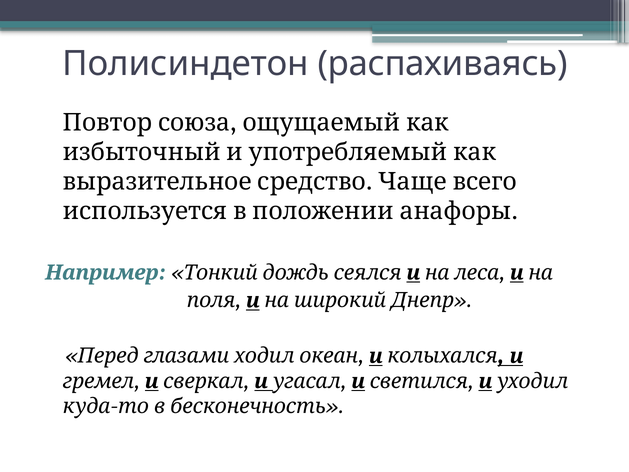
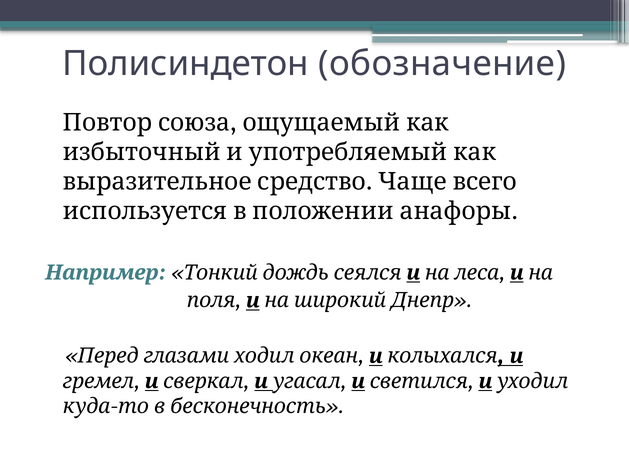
распахиваясь: распахиваясь -> обозначение (442, 64)
